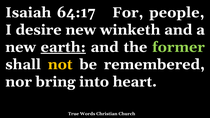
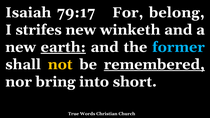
64:17: 64:17 -> 79:17 (76, 13)
people: people -> belong (177, 13)
desire: desire -> strifes (39, 30)
former colour: light green -> light blue (178, 47)
remembered underline: none -> present (154, 65)
heart: heart -> short (135, 82)
